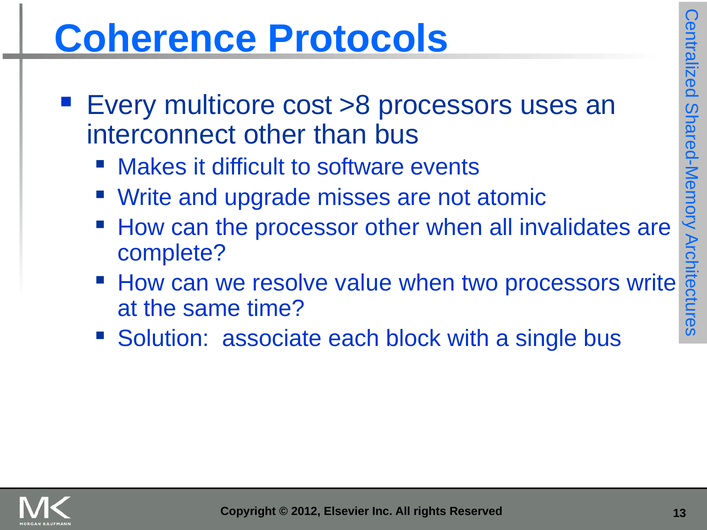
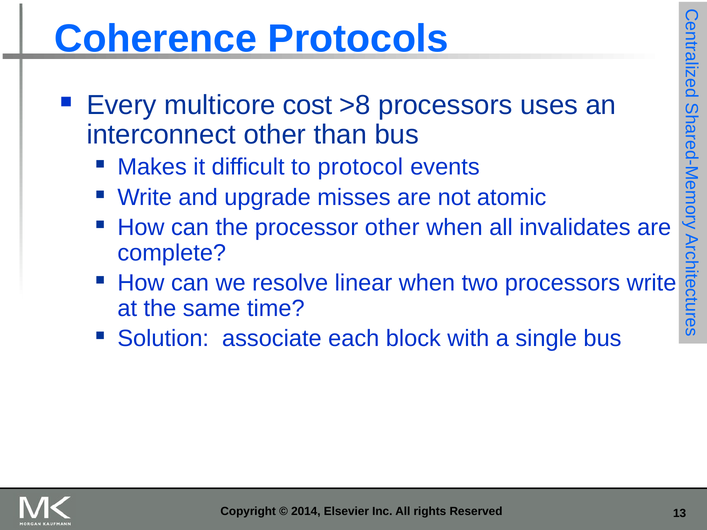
software: software -> protocol (360, 167)
value: value -> linear (363, 283)
2012: 2012 -> 2014 (306, 511)
